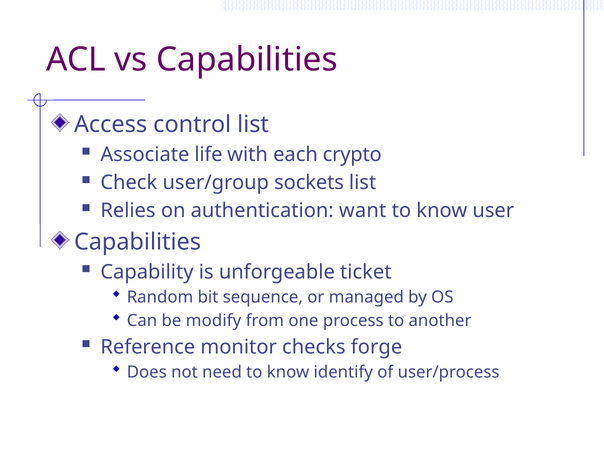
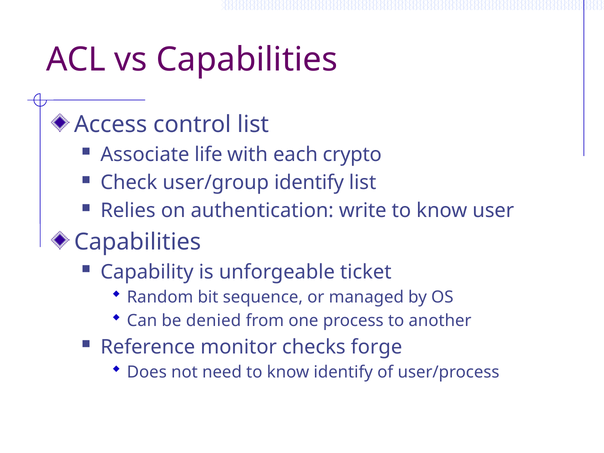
user/group sockets: sockets -> identify (309, 183)
want: want -> write (363, 211)
modify: modify -> denied (214, 321)
